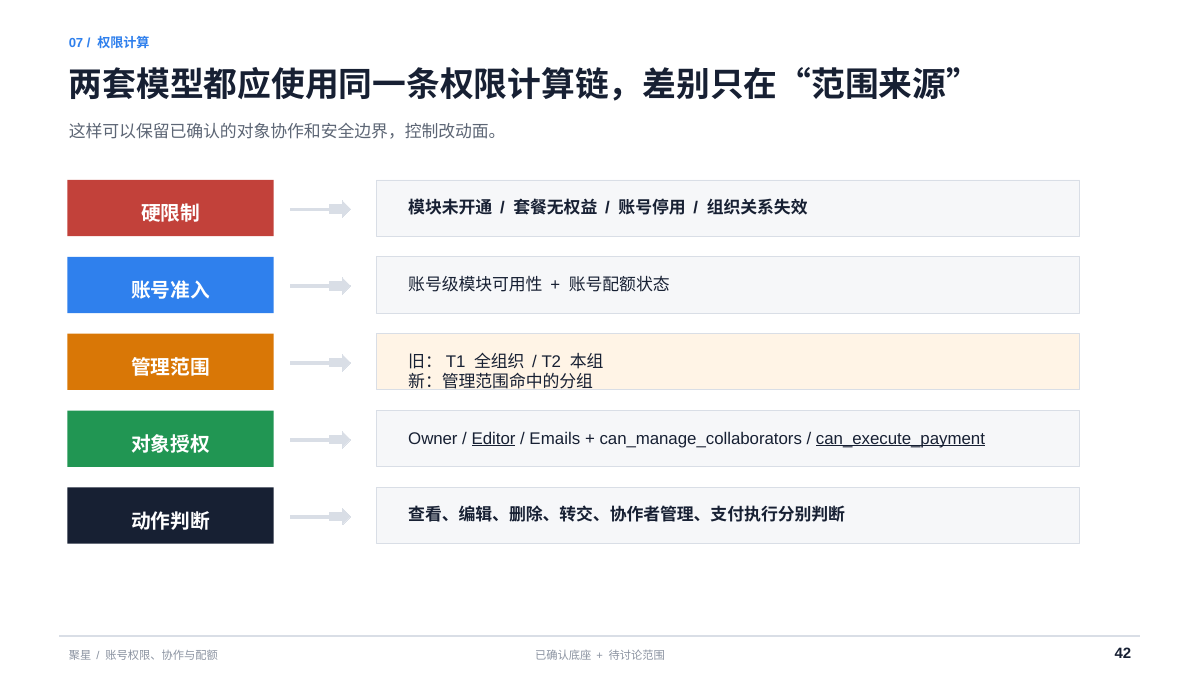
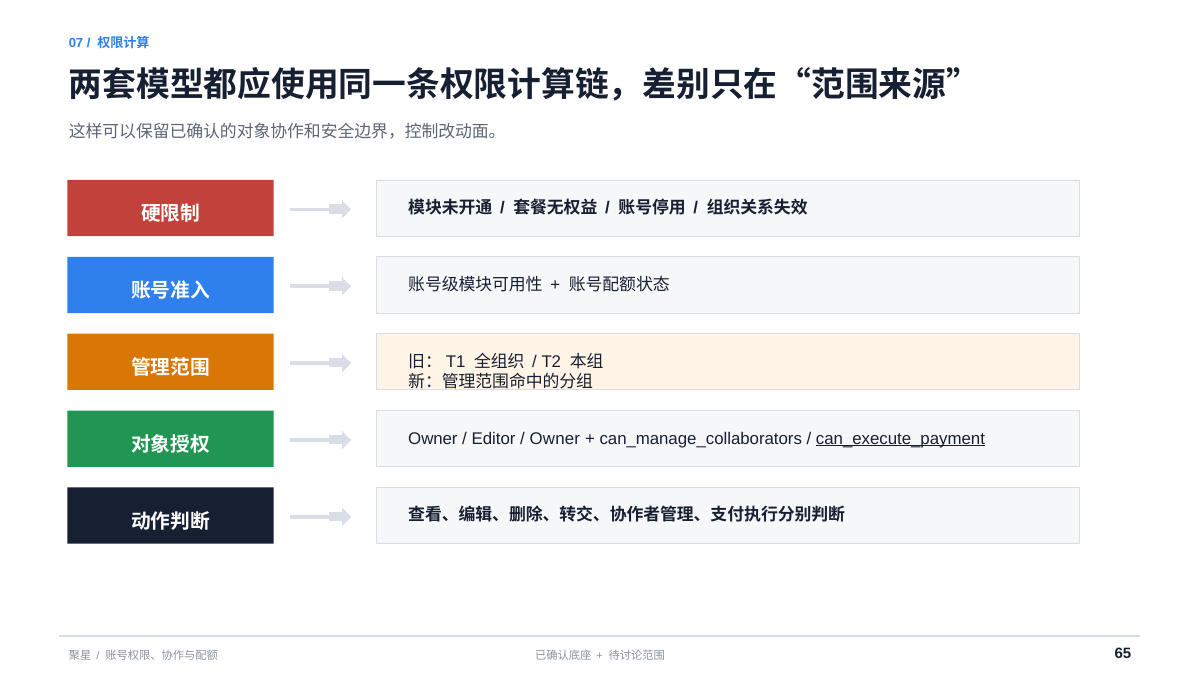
Editor underline: present -> none (494, 439)
Emails: Emails -> Owner (555, 439)
42: 42 -> 65 (1123, 654)
